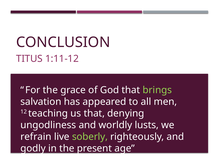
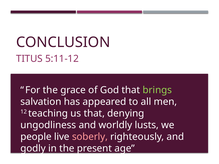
1:11-12: 1:11-12 -> 5:11-12 (62, 59)
refrain: refrain -> people (36, 137)
soberly colour: light green -> pink (90, 137)
